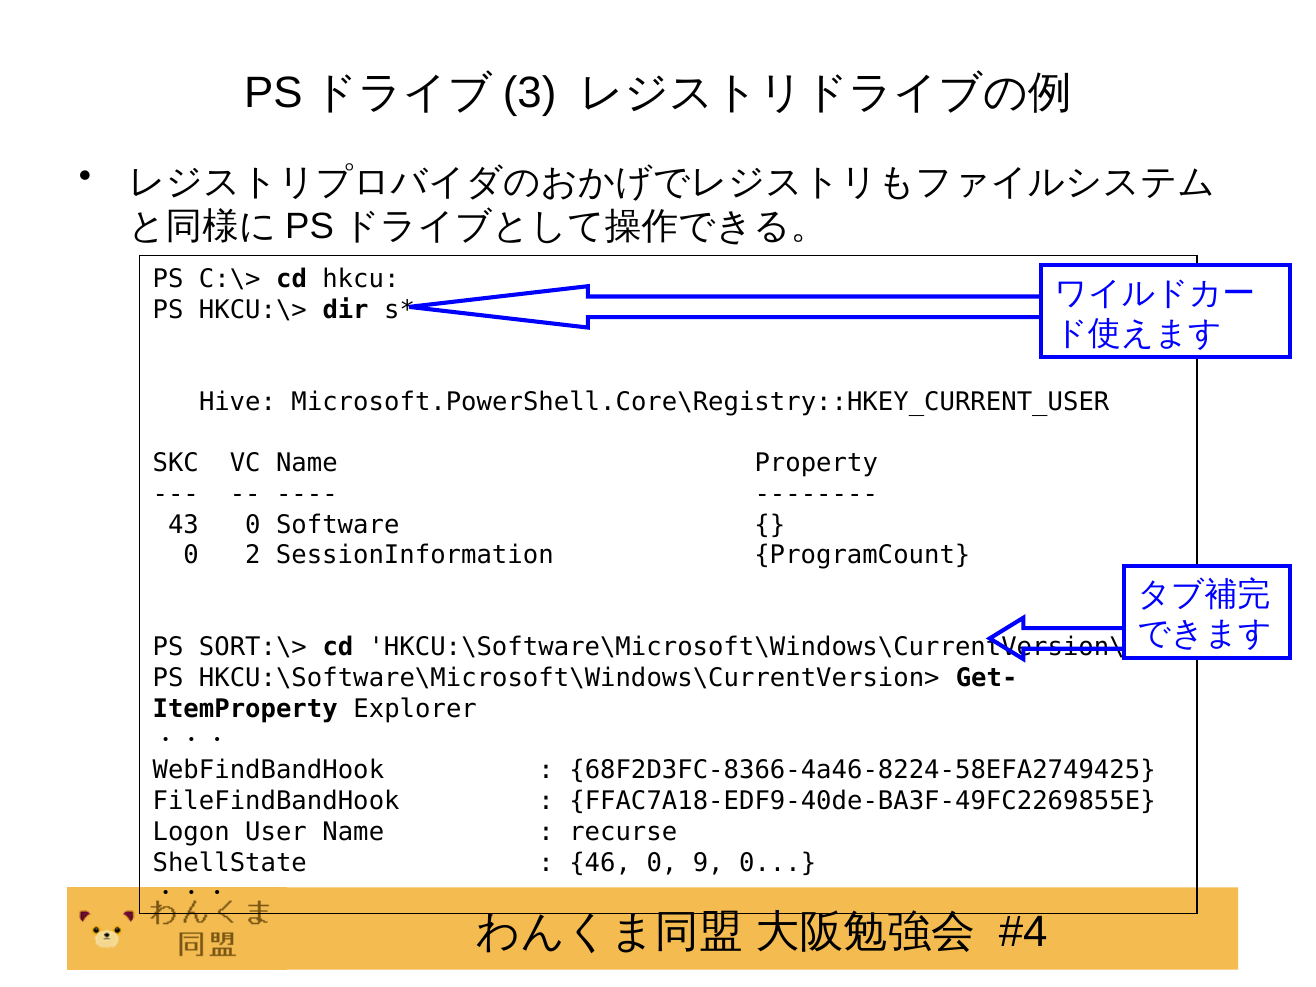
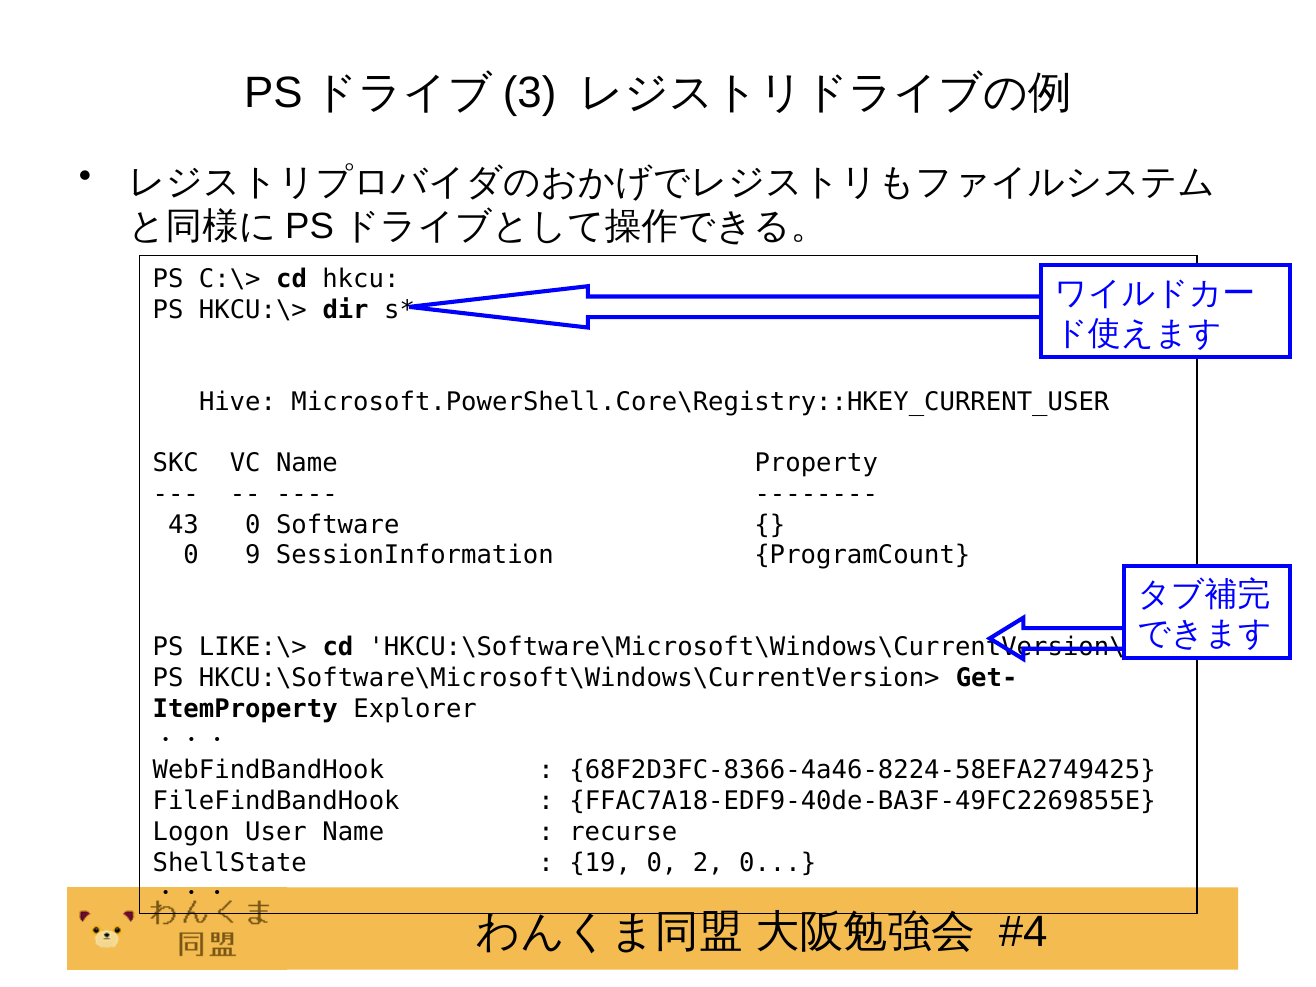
2: 2 -> 9 (253, 555)
SORT:\>: SORT:\> -> LIKE:\> (253, 648)
46: 46 -> 19 (600, 863)
9: 9 -> 2 (708, 863)
